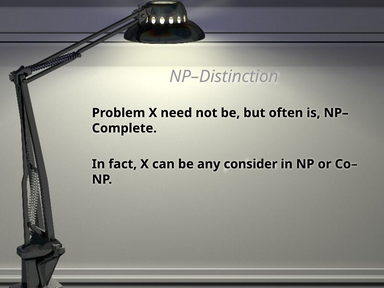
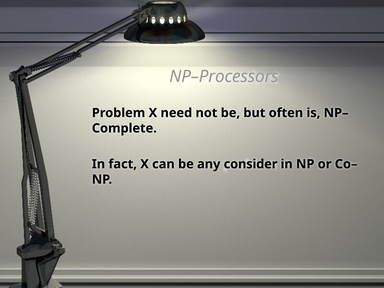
NP–Distinction: NP–Distinction -> NP–Processors (224, 76)
